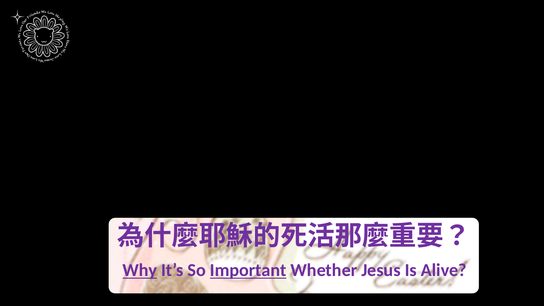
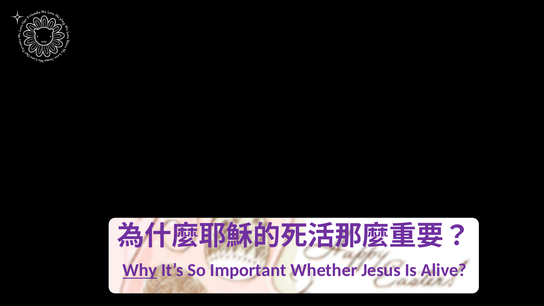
Important underline: present -> none (248, 270)
